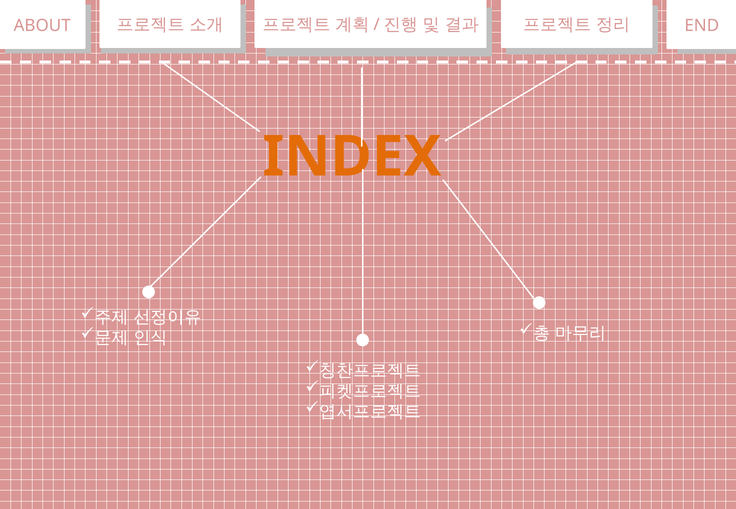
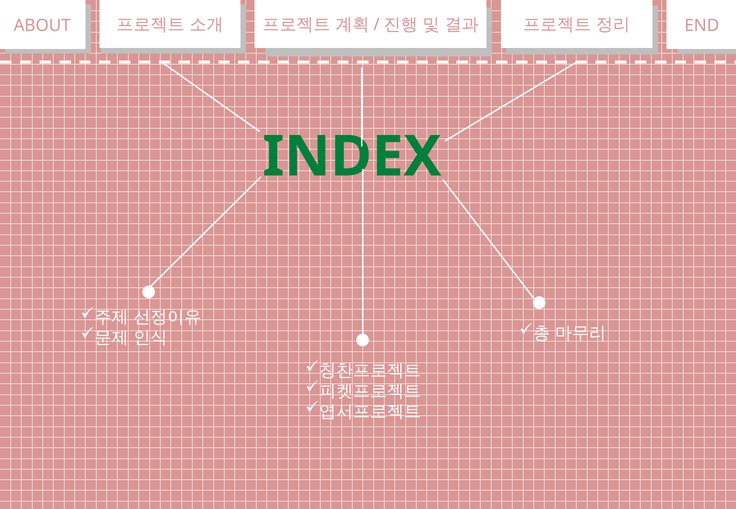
INDEX colour: orange -> green (352, 157)
